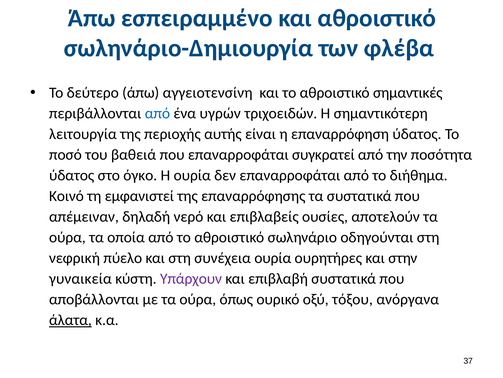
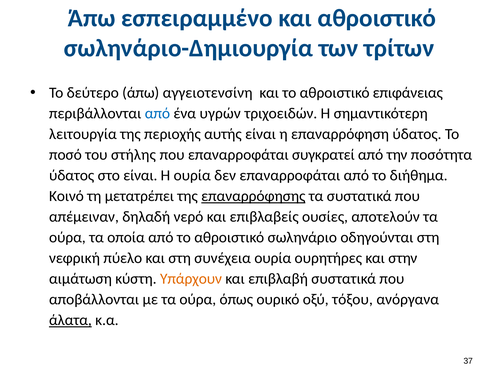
φλέβα: φλέβα -> τρίτων (399, 48)
σημαντικές: σημαντικές -> επιφάνειας (408, 93)
βαθειά: βαθειά -> στήλης (133, 155)
στο όγκο: όγκο -> είναι (140, 175)
εμφανιστεί: εμφανιστεί -> μετατρέπει (139, 196)
επαναρρόφησης underline: none -> present (253, 196)
γυναικεία: γυναικεία -> αιμάτωση (80, 278)
Υπάρχουν colour: purple -> orange (191, 278)
